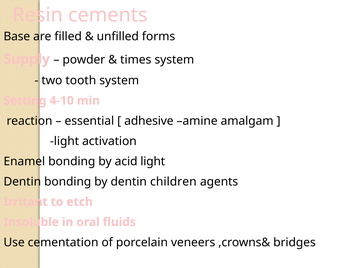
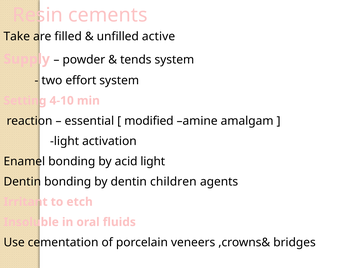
Base: Base -> Take (17, 37)
forms: forms -> active (159, 37)
times: times -> tends (136, 60)
tooth: tooth -> effort (81, 81)
adhesive: adhesive -> modified (149, 121)
